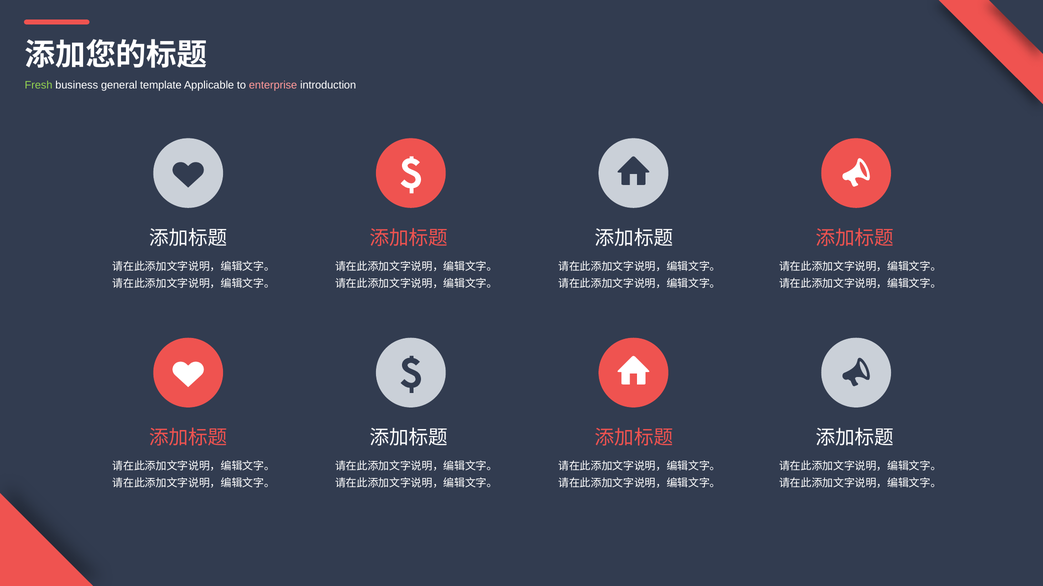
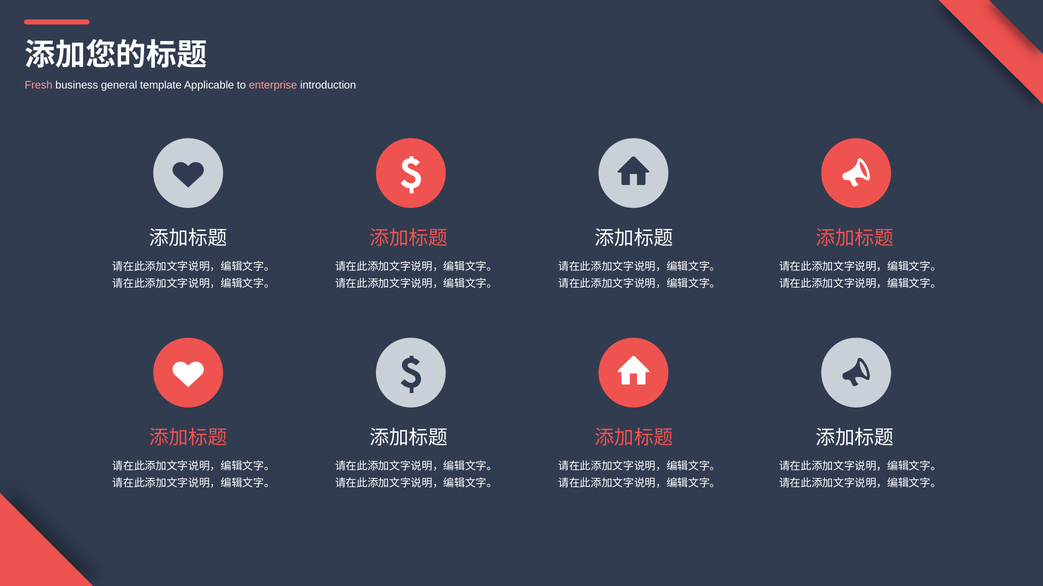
Fresh colour: light green -> pink (39, 85)
